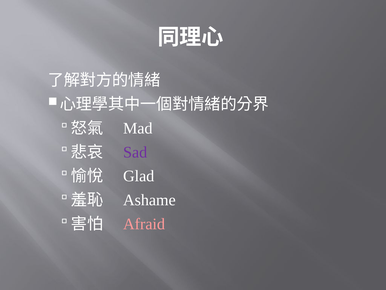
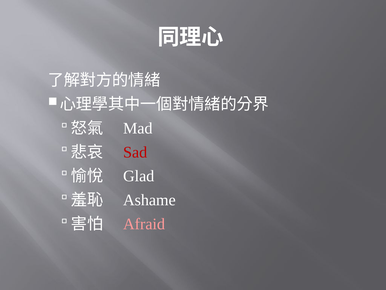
Sad colour: purple -> red (135, 152)
